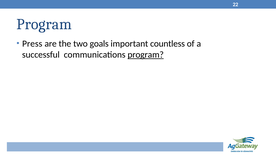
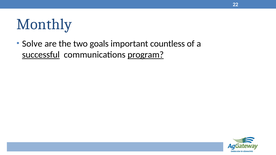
Program: Program -> Monthly (44, 24)
Press: Press -> Solve (32, 44)
successful underline: none -> present (41, 55)
